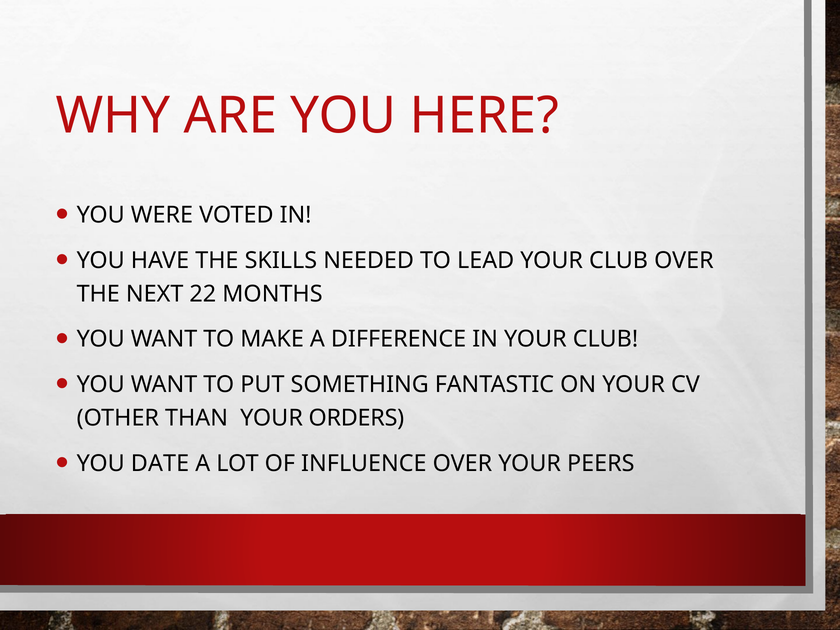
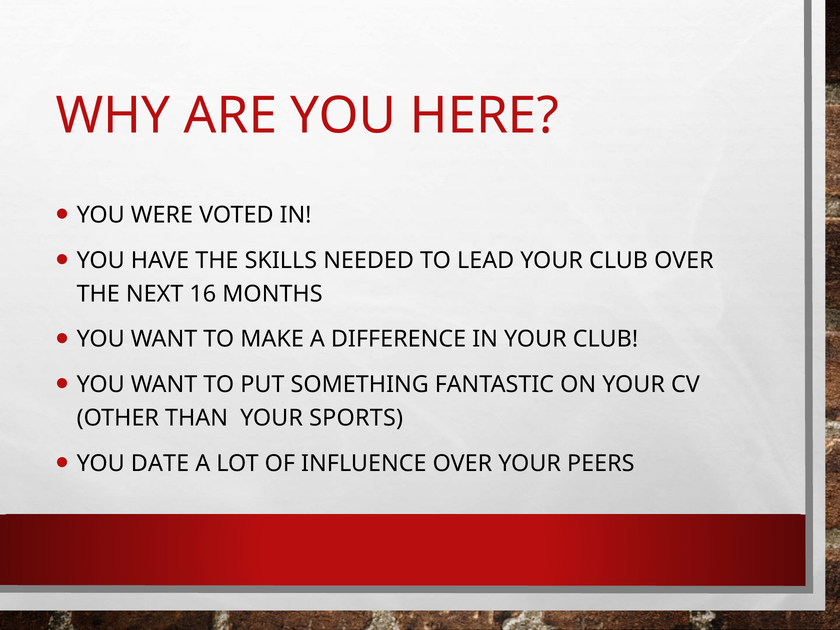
22: 22 -> 16 (203, 294)
ORDERS: ORDERS -> SPORTS (356, 418)
